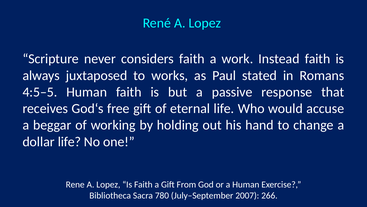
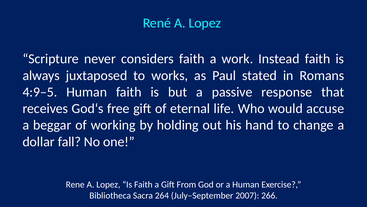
4:5–5: 4:5–5 -> 4:9–5 (40, 92)
dollar life: life -> fall (69, 141)
780: 780 -> 264 (162, 195)
